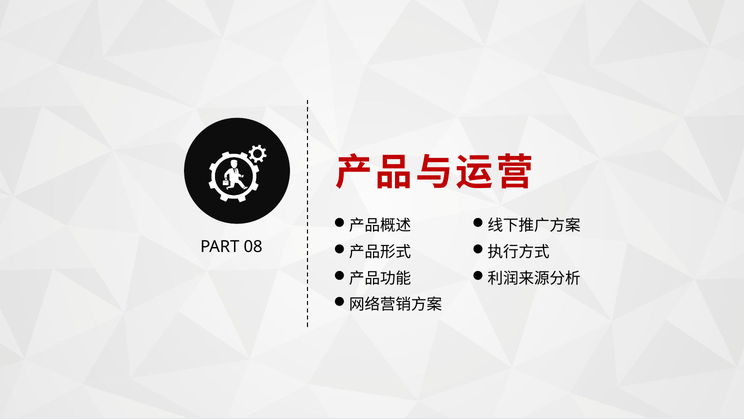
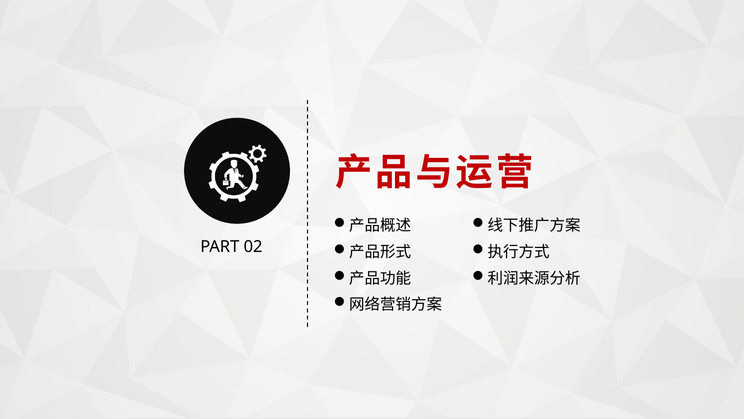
08: 08 -> 02 (253, 247)
